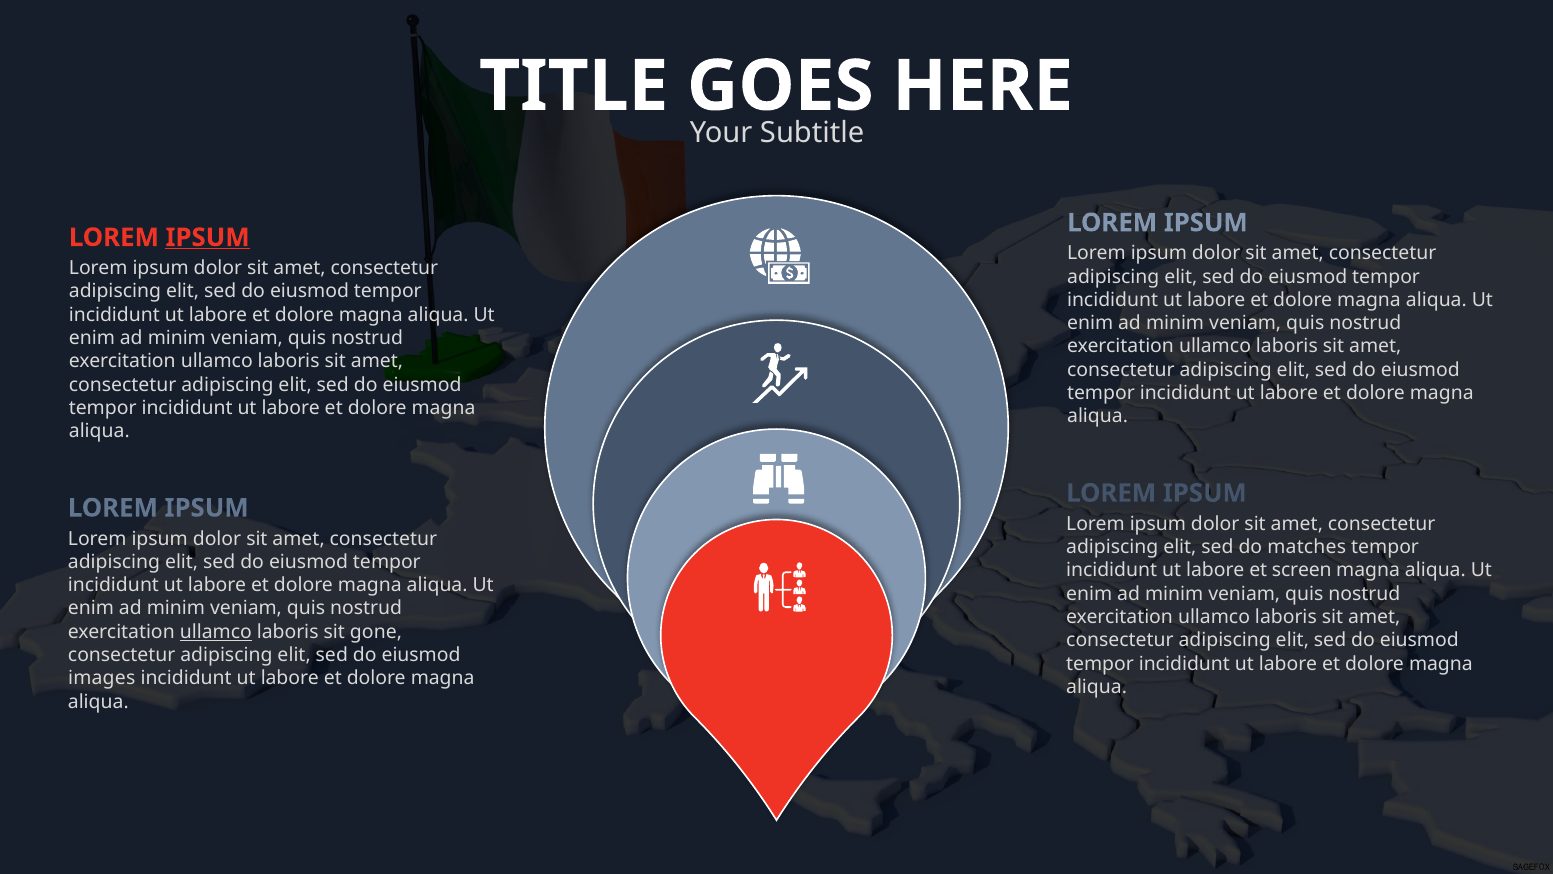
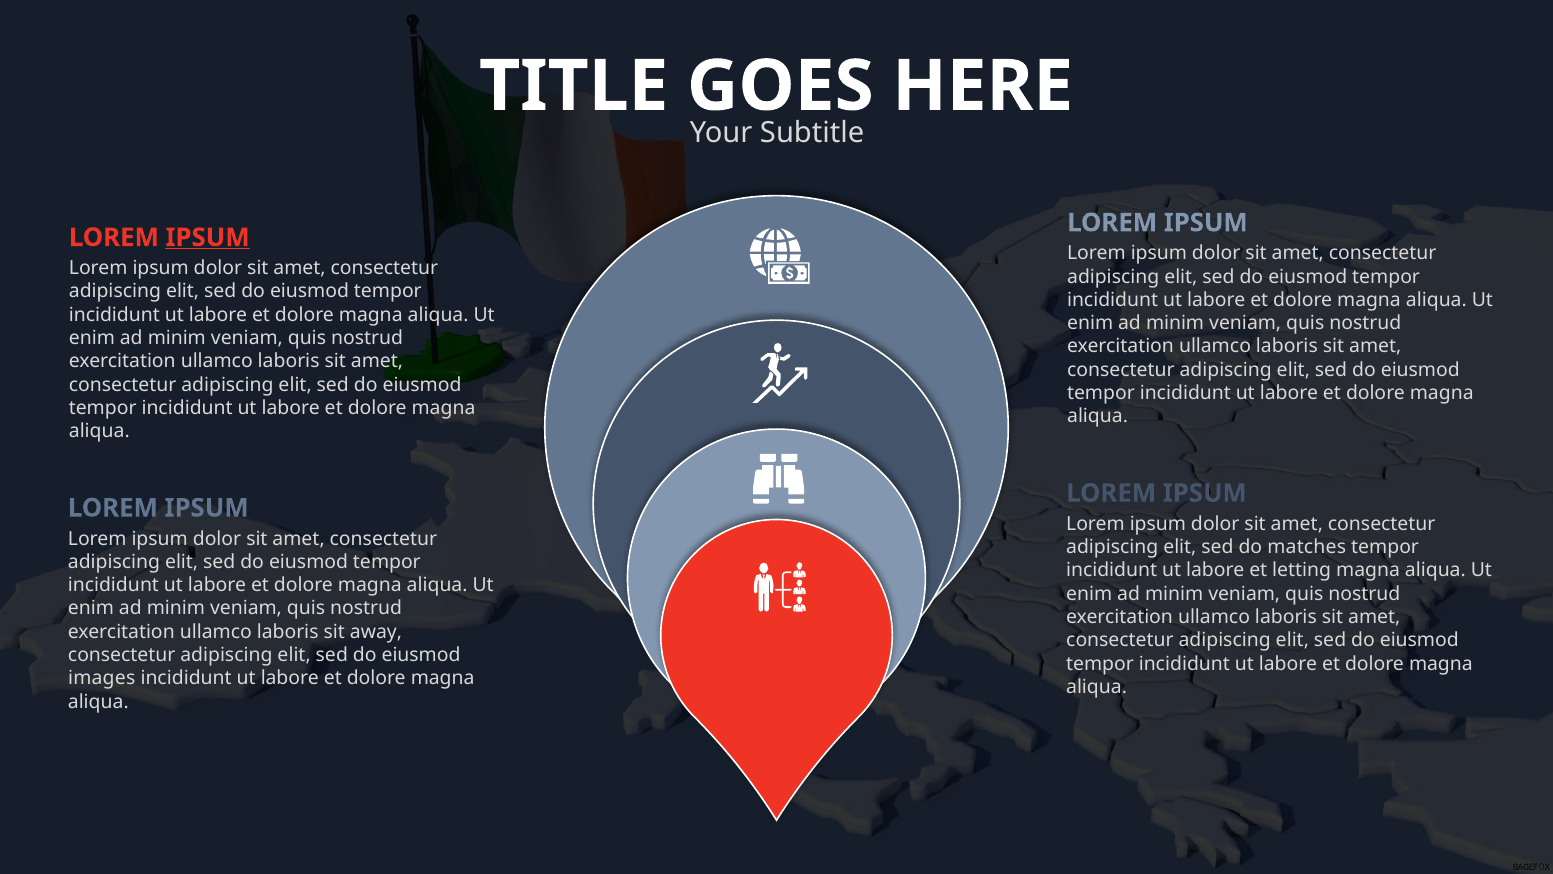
screen: screen -> letting (1302, 570)
ullamco underline: present -> none (216, 632)
gone: gone -> away (376, 632)
